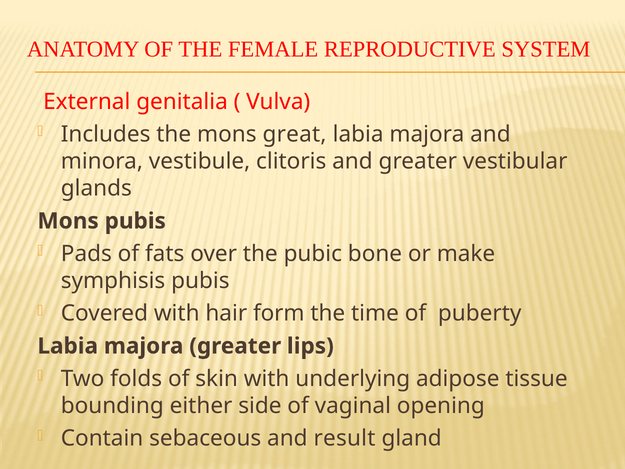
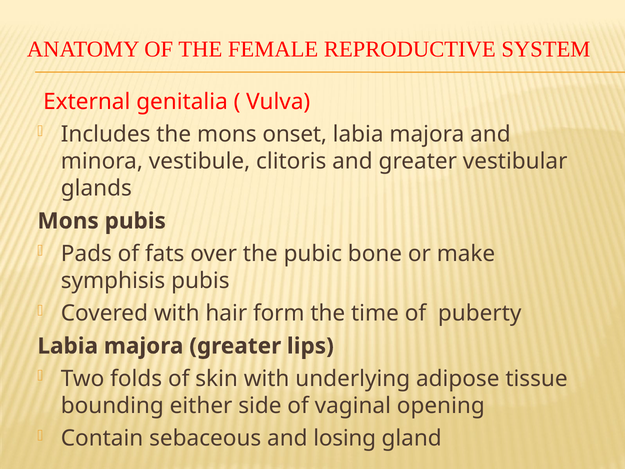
great: great -> onset (295, 134)
result: result -> losing (345, 438)
